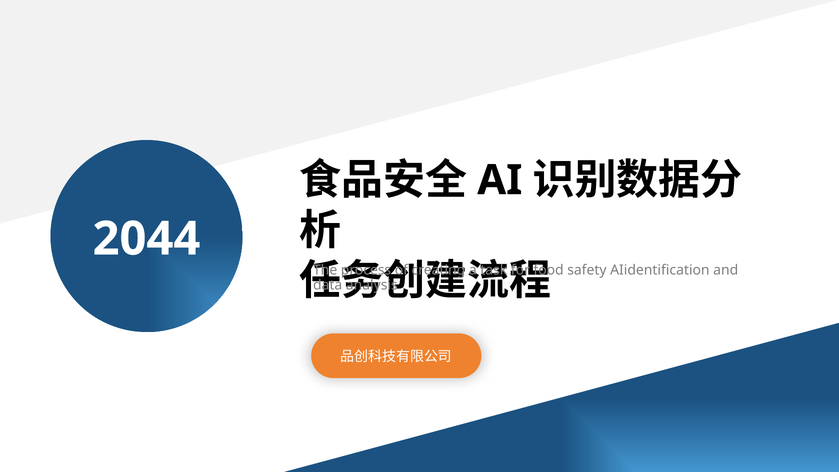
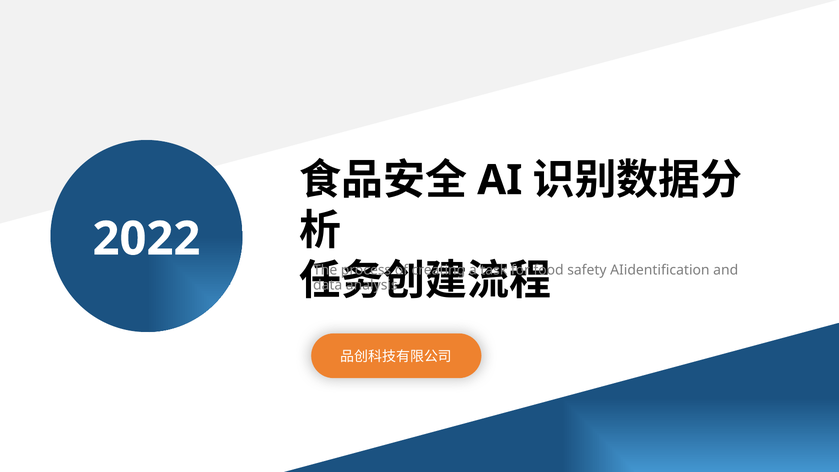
2044: 2044 -> 2022 (146, 239)
